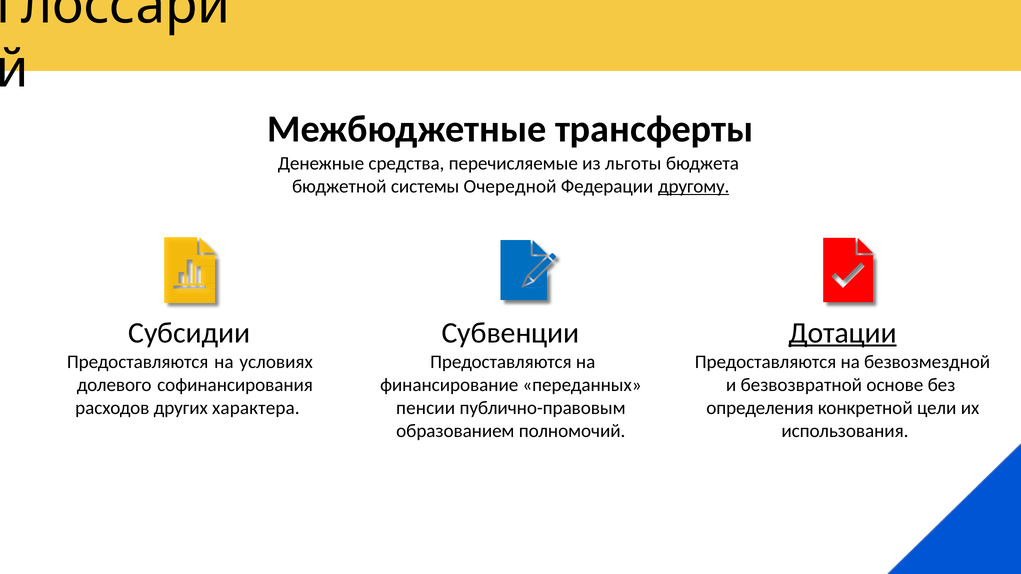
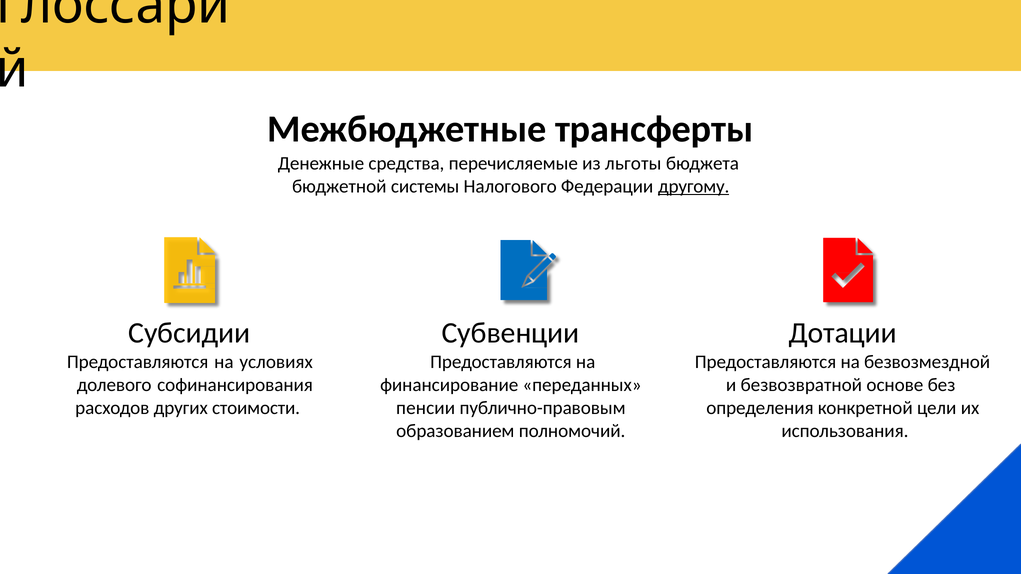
Очередной: Очередной -> Налогового (510, 186)
Дотации underline: present -> none (843, 333)
характера: характера -> стоимости (256, 408)
